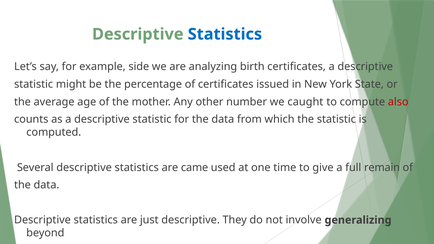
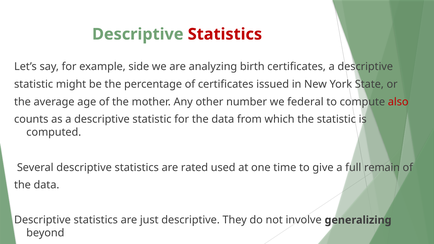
Statistics colour: blue -> red (225, 34)
caught: caught -> federal (305, 102)
came: came -> rated (195, 168)
